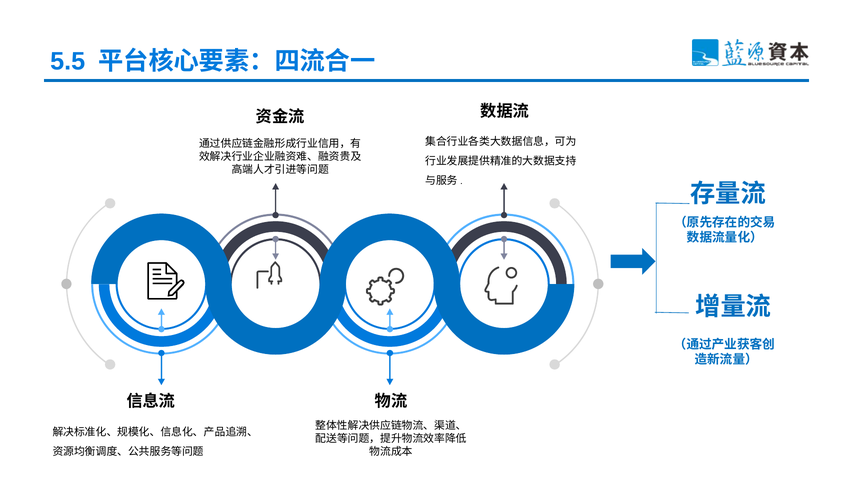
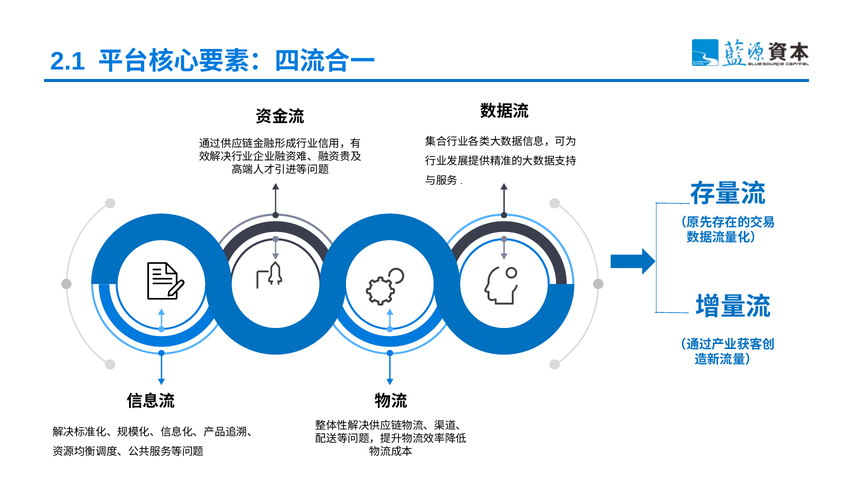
5.5: 5.5 -> 2.1 (68, 61)
